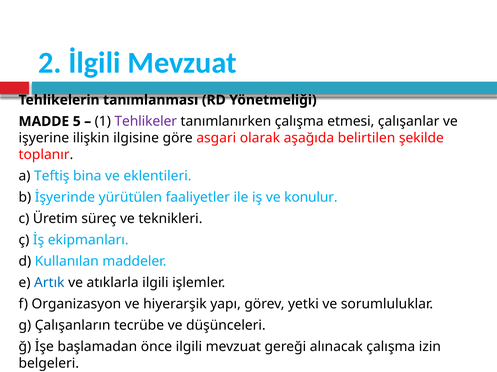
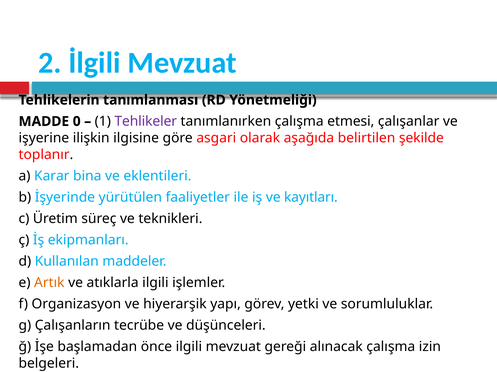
5: 5 -> 0 (77, 122)
Teftiş: Teftiş -> Karar (52, 176)
ve konulur: konulur -> kayıtları (311, 198)
Artık colour: blue -> orange (49, 283)
